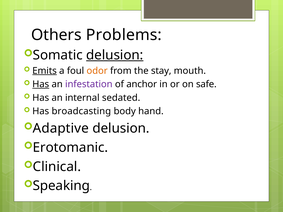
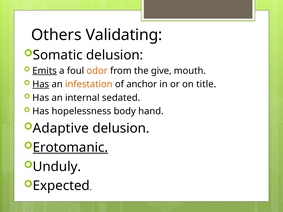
Problems: Problems -> Validating (124, 35)
delusion underline: present -> none (115, 55)
stay: stay -> give (161, 71)
infestation colour: purple -> orange (89, 84)
safe: safe -> title (206, 84)
broadcasting: broadcasting -> hopelessness (81, 111)
Erotomanic underline: none -> present (70, 148)
Clinical: Clinical -> Unduly (57, 167)
Speaking: Speaking -> Expected (61, 186)
